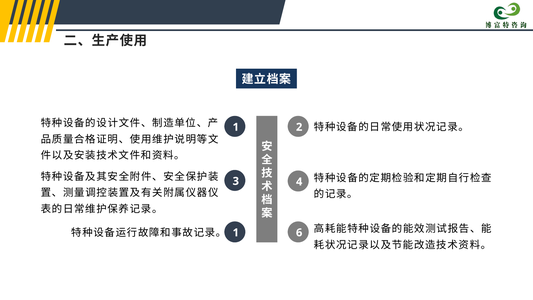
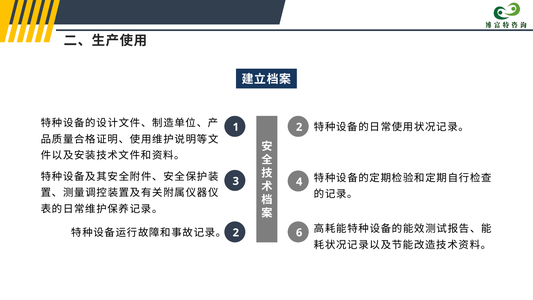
1: 1 -> 2 (236, 233)
